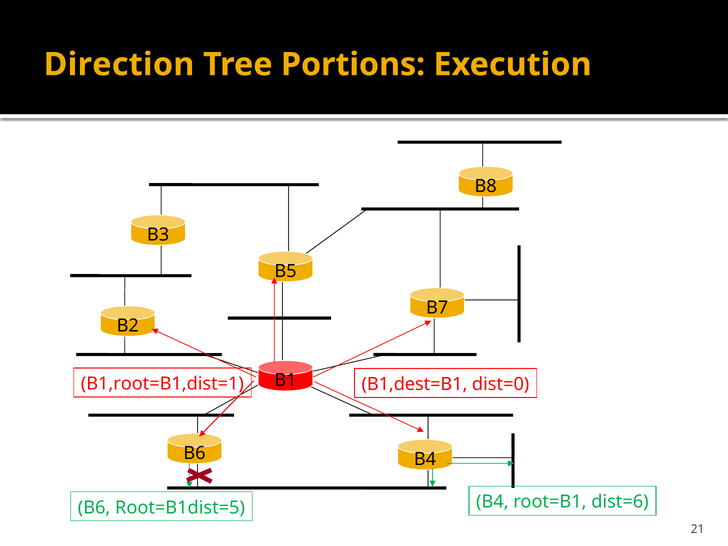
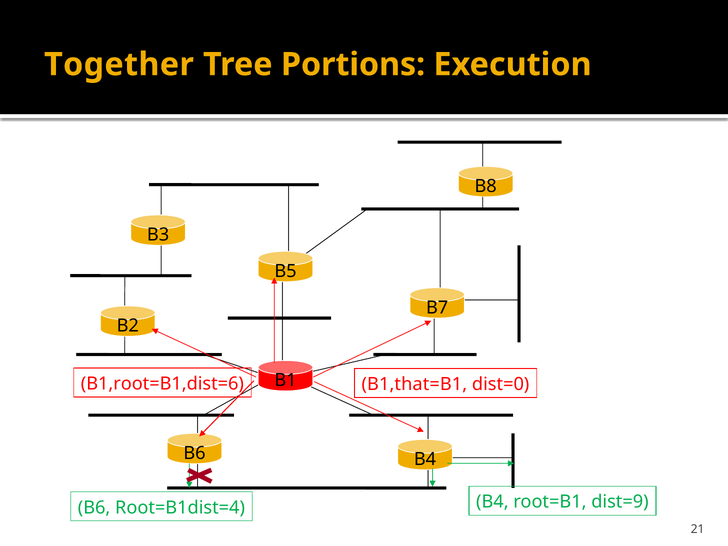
Direction: Direction -> Together (119, 65)
B1,root=B1,dist=1: B1,root=B1,dist=1 -> B1,root=B1,dist=6 (162, 384)
B1,dest=B1: B1,dest=B1 -> B1,that=B1 (414, 384)
dist=6: dist=6 -> dist=9 (620, 502)
Root=B1dist=5: Root=B1dist=5 -> Root=B1dist=4 (180, 508)
